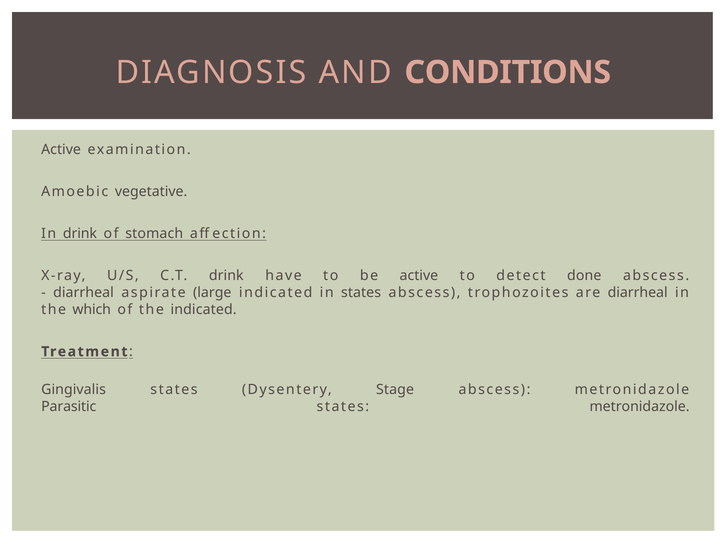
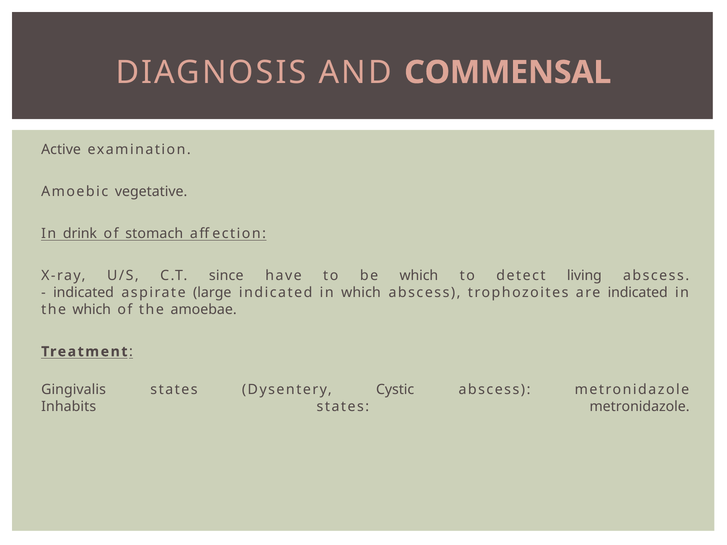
CONDITIONS: CONDITIONS -> COMMENSAL (508, 72)
C.T drink: drink -> since (226, 276)
be active: active -> which (419, 276)
done: done -> living (584, 276)
diarrheal: diarrheal -> indicated (84, 293)
in states: states -> which (361, 293)
are diarrheal: diarrheal -> indicated (638, 293)
the indicated: indicated -> amoebae (204, 310)
Stage: Stage -> Cystic (395, 390)
Parasitic: Parasitic -> Inhabits (69, 407)
